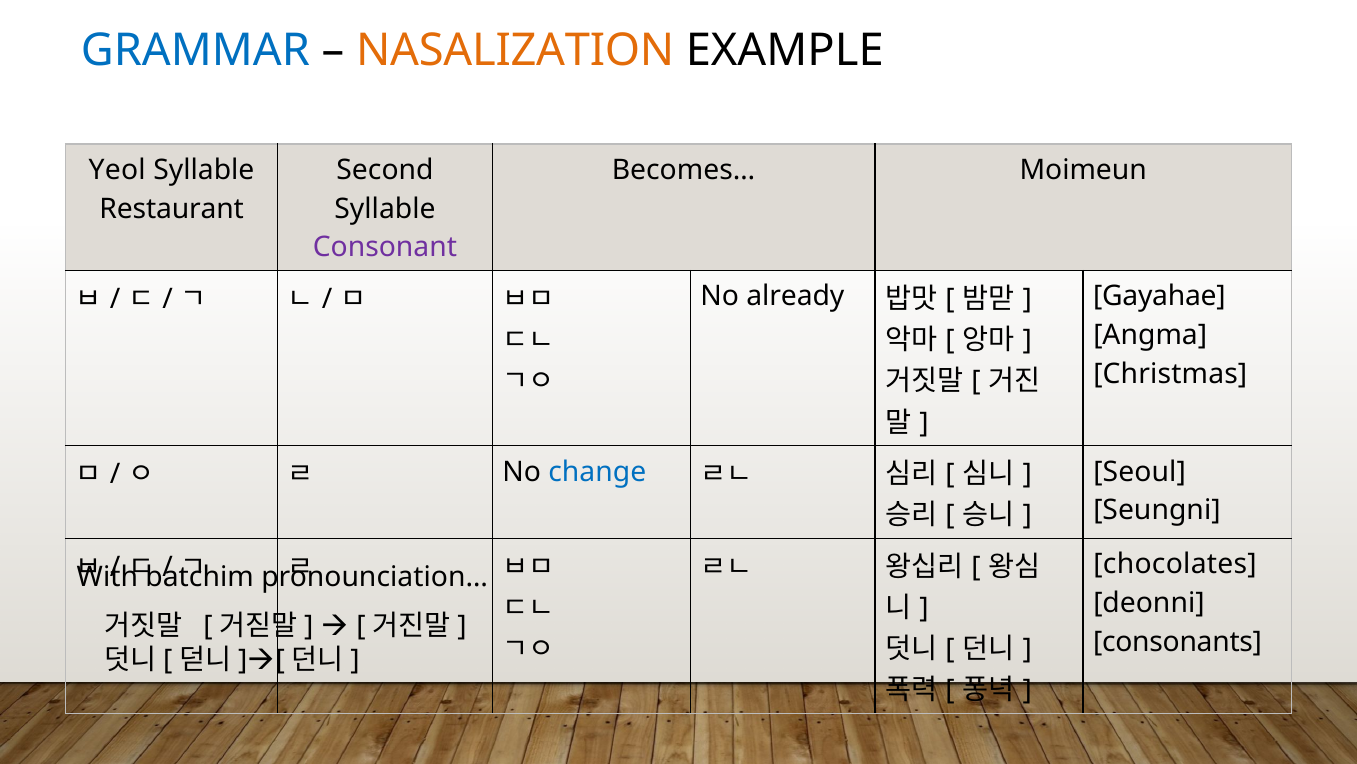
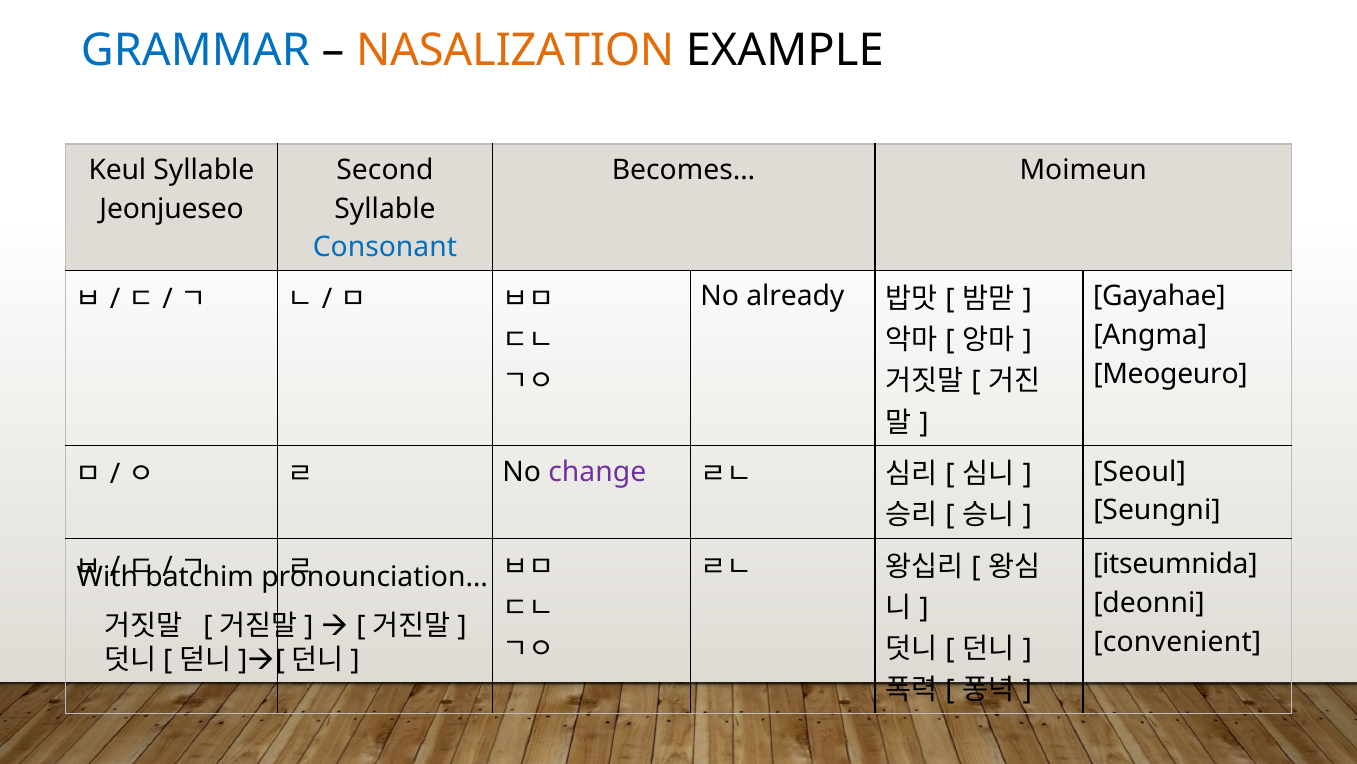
Yeol: Yeol -> Keul (117, 170)
Restaurant: Restaurant -> Jeonjueseo (172, 209)
Consonant colour: purple -> blue (385, 247)
Christmas: Christmas -> Meogeuro (1170, 374)
change colour: blue -> purple (597, 471)
chocolates: chocolates -> itseumnida (1175, 564)
consonants: consonants -> convenient (1177, 641)
